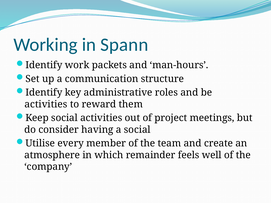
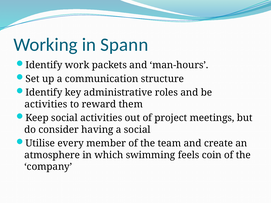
remainder: remainder -> swimming (151, 155)
well: well -> coin (212, 155)
